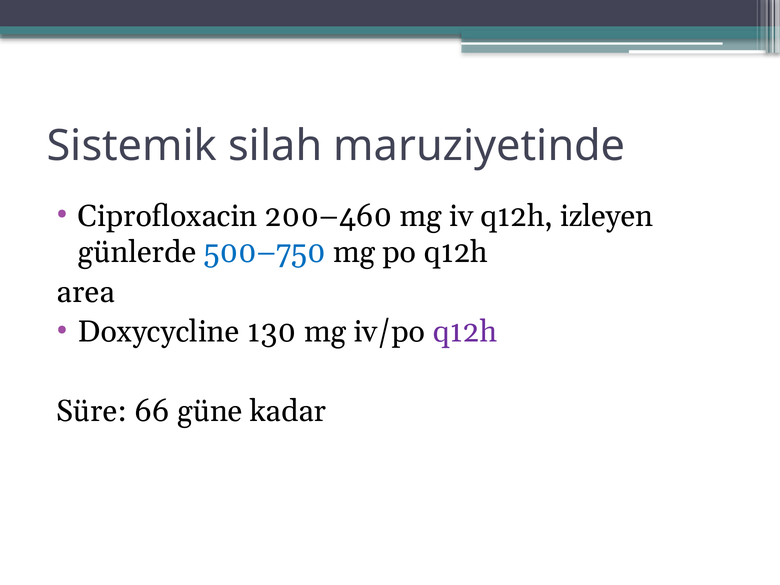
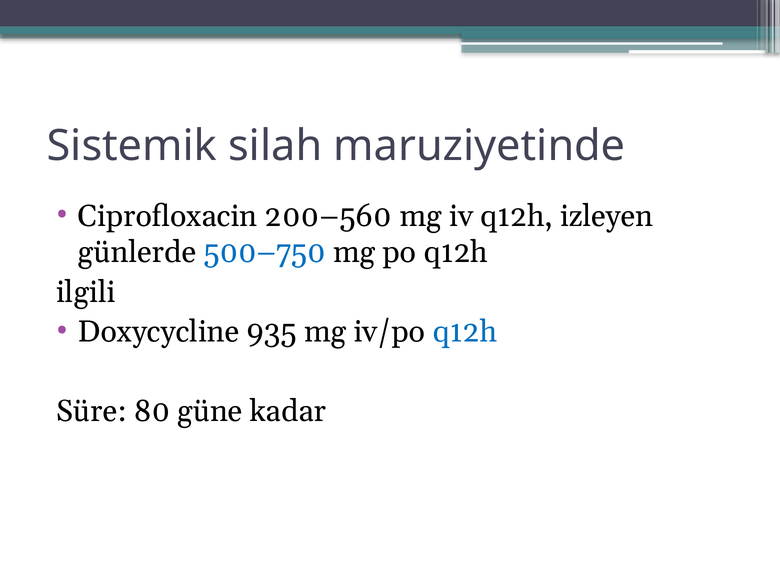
200–460: 200–460 -> 200–560 (328, 216)
area: area -> ilgili (86, 292)
130: 130 -> 935 (272, 332)
q12h colour: purple -> blue (465, 332)
66: 66 -> 80 (152, 411)
